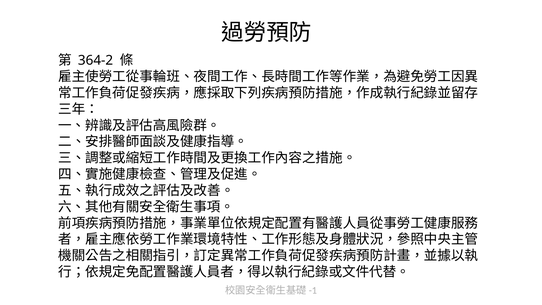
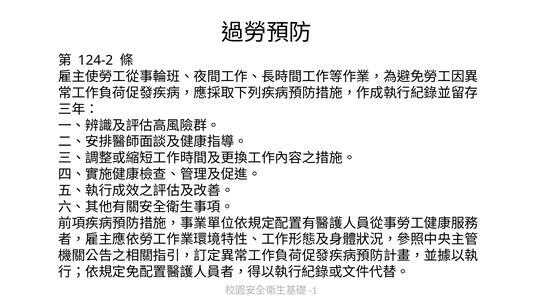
364-2: 364-2 -> 124-2 (96, 60)
